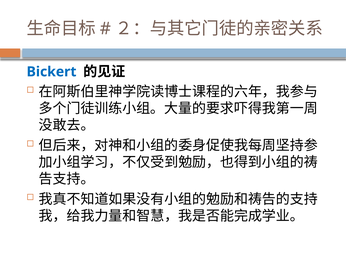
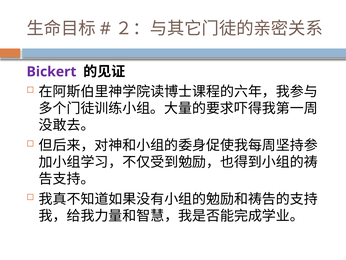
Bickert colour: blue -> purple (52, 72)
